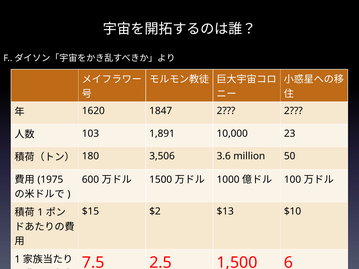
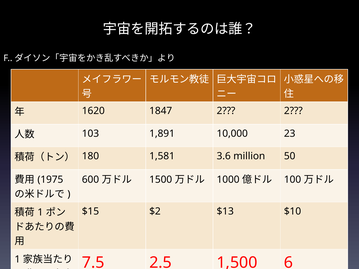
3,506: 3,506 -> 1,581 (162, 156)
